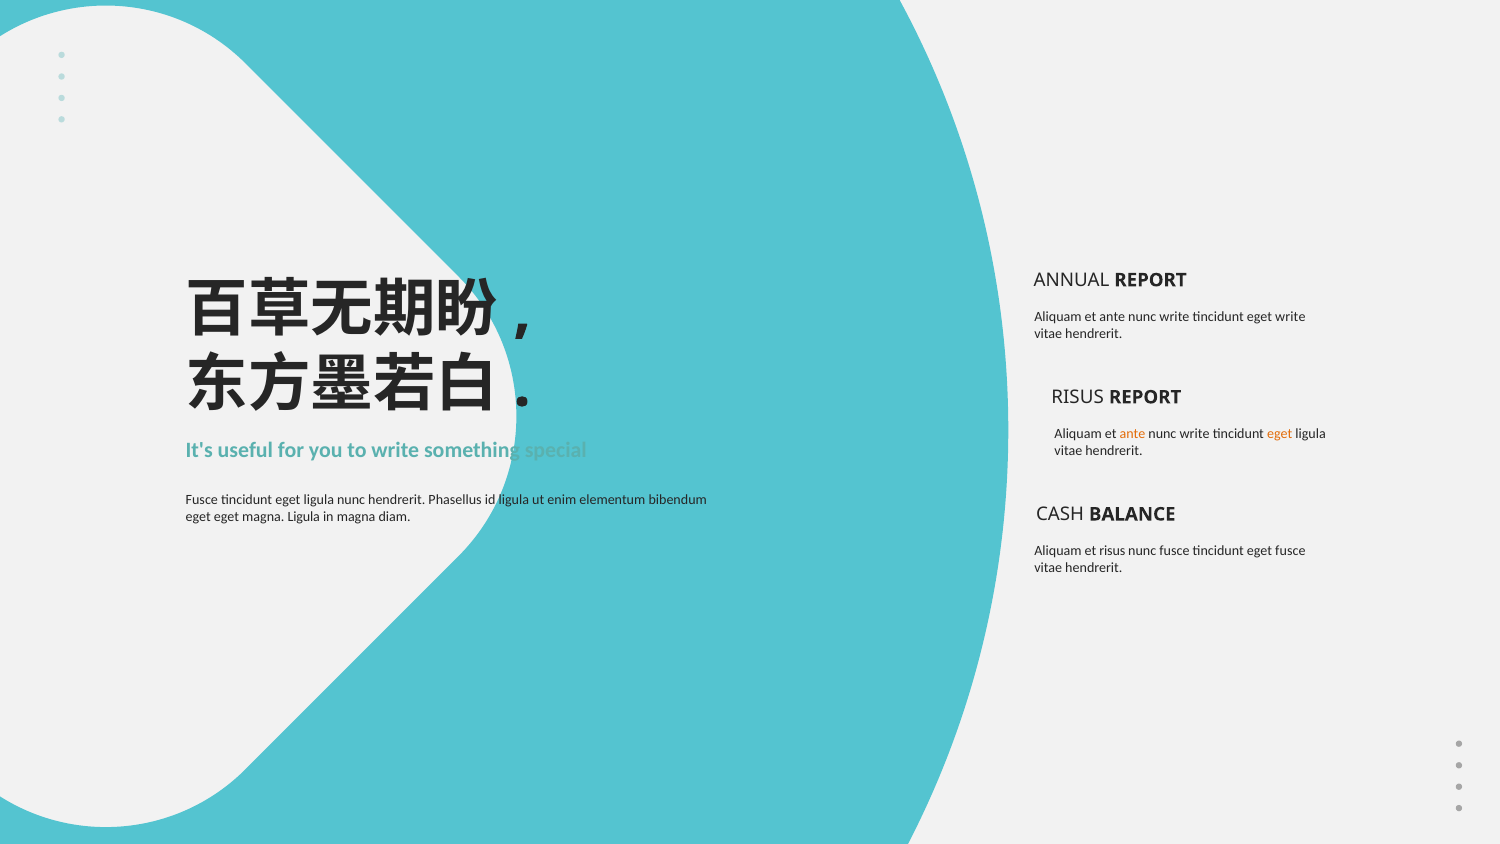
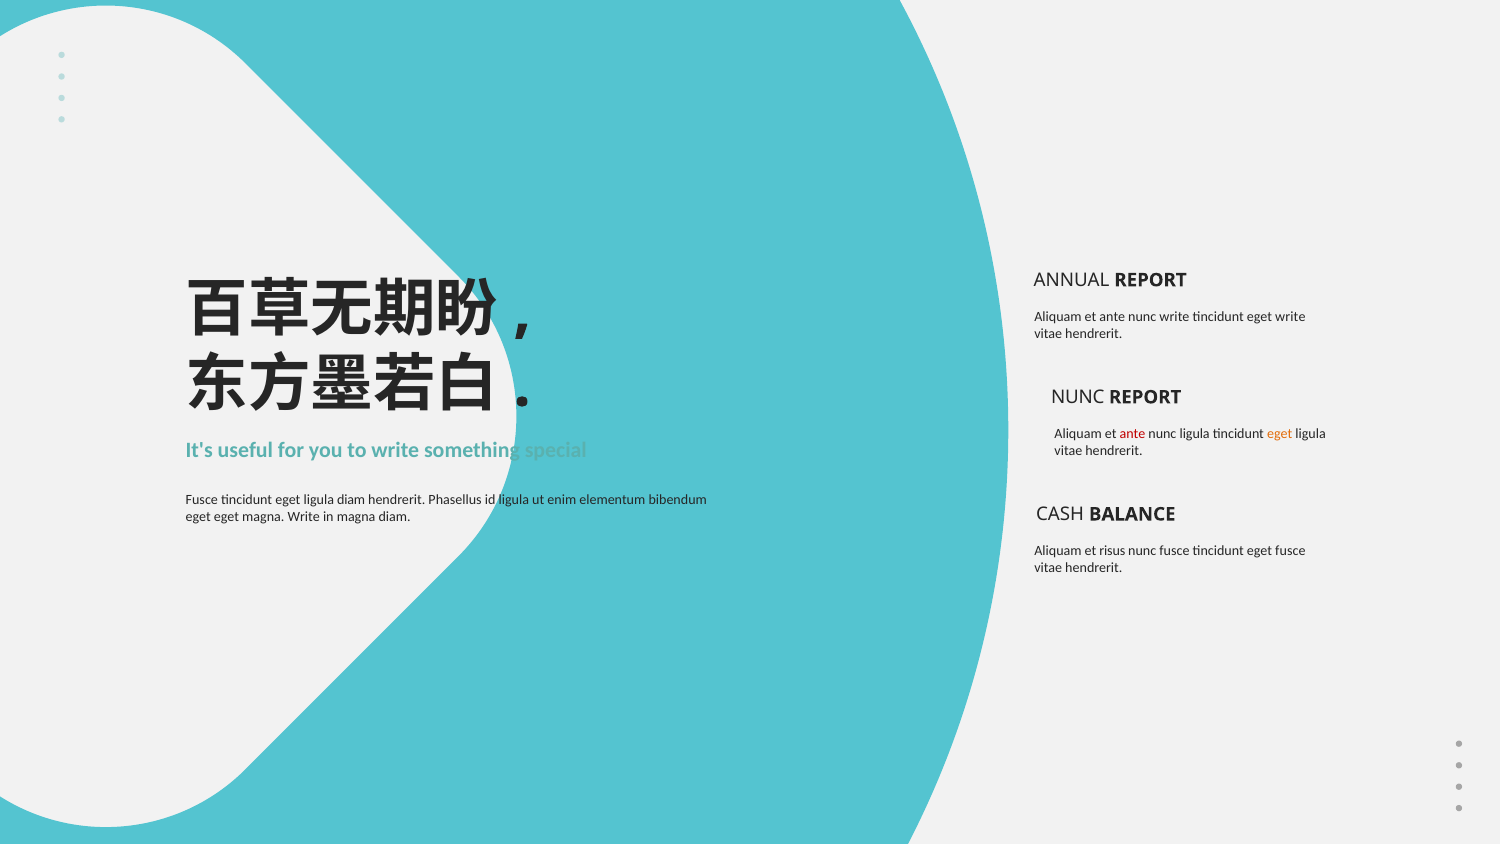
RISUS: RISUS -> NUNC (1078, 397)
ante colour: orange -> red (1132, 434)
write: write -> ligula (1195, 434)
ligula nunc: nunc -> diam (351, 500)
magna Ligula: Ligula -> Write (304, 516)
